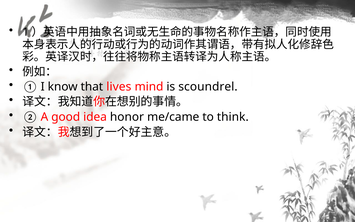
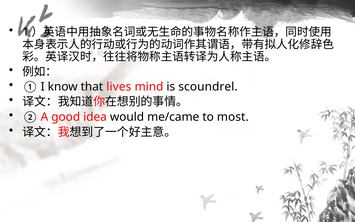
honor: honor -> would (127, 117)
think: think -> most (233, 117)
